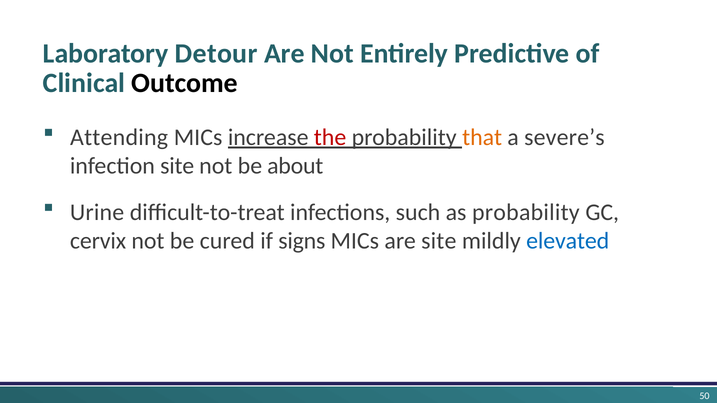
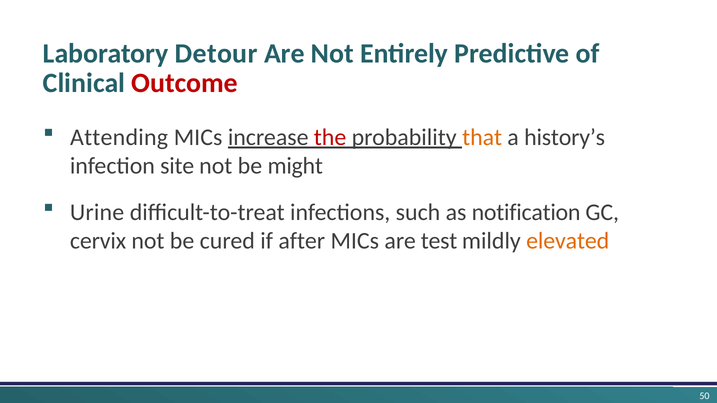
Outcome colour: black -> red (185, 83)
severe’s: severe’s -> history’s (565, 137)
about: about -> might (295, 166)
as probability: probability -> notification (526, 213)
signs: signs -> after (302, 241)
are site: site -> test (439, 241)
elevated colour: blue -> orange (568, 241)
